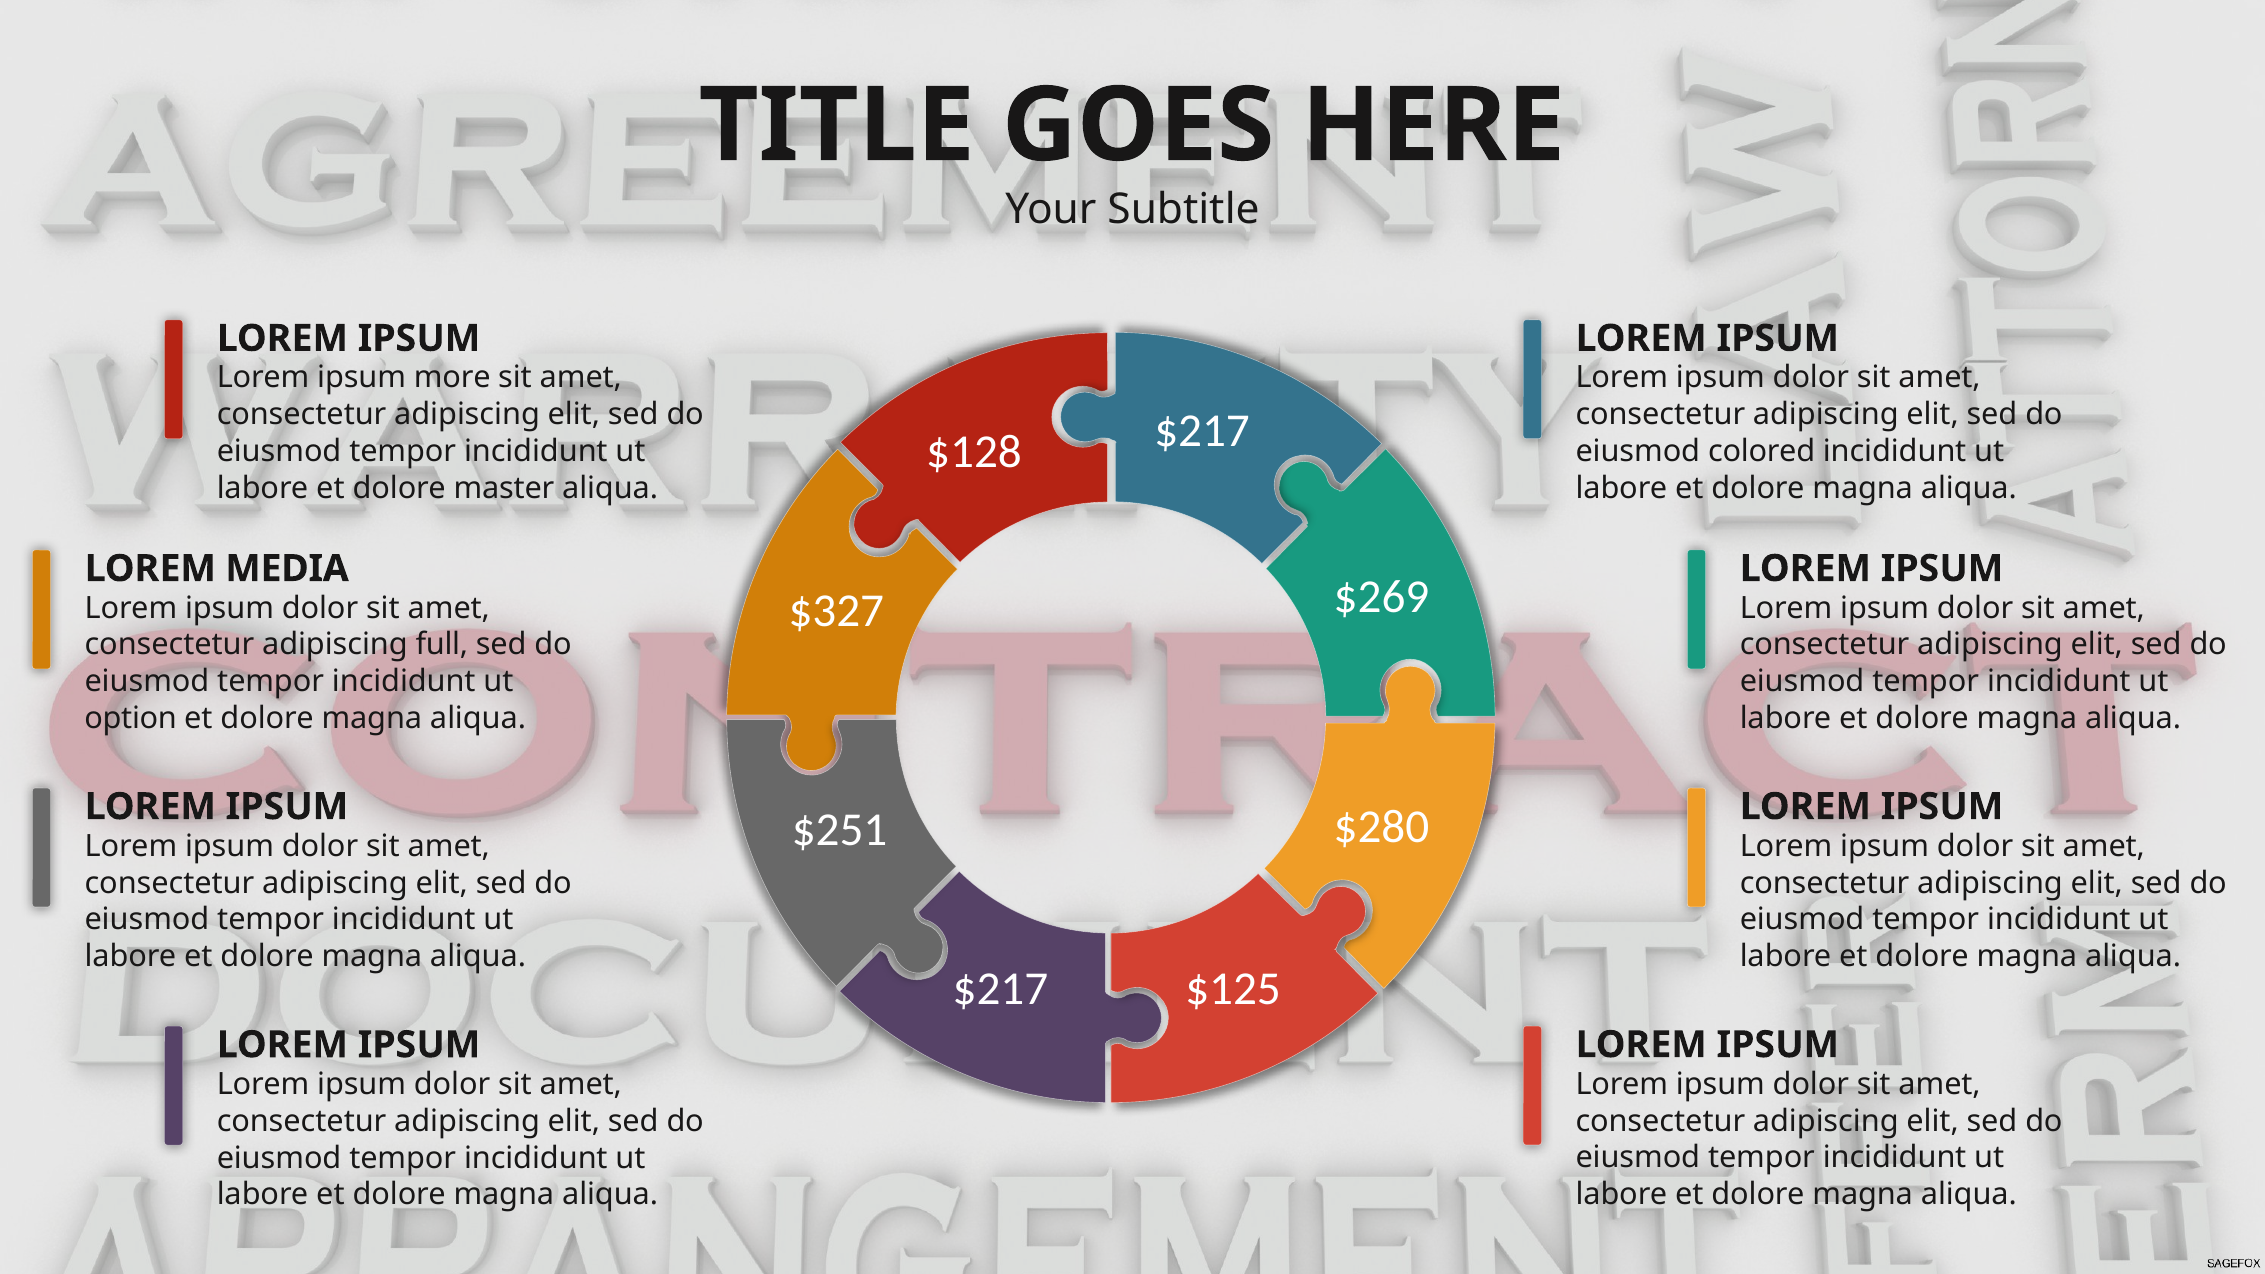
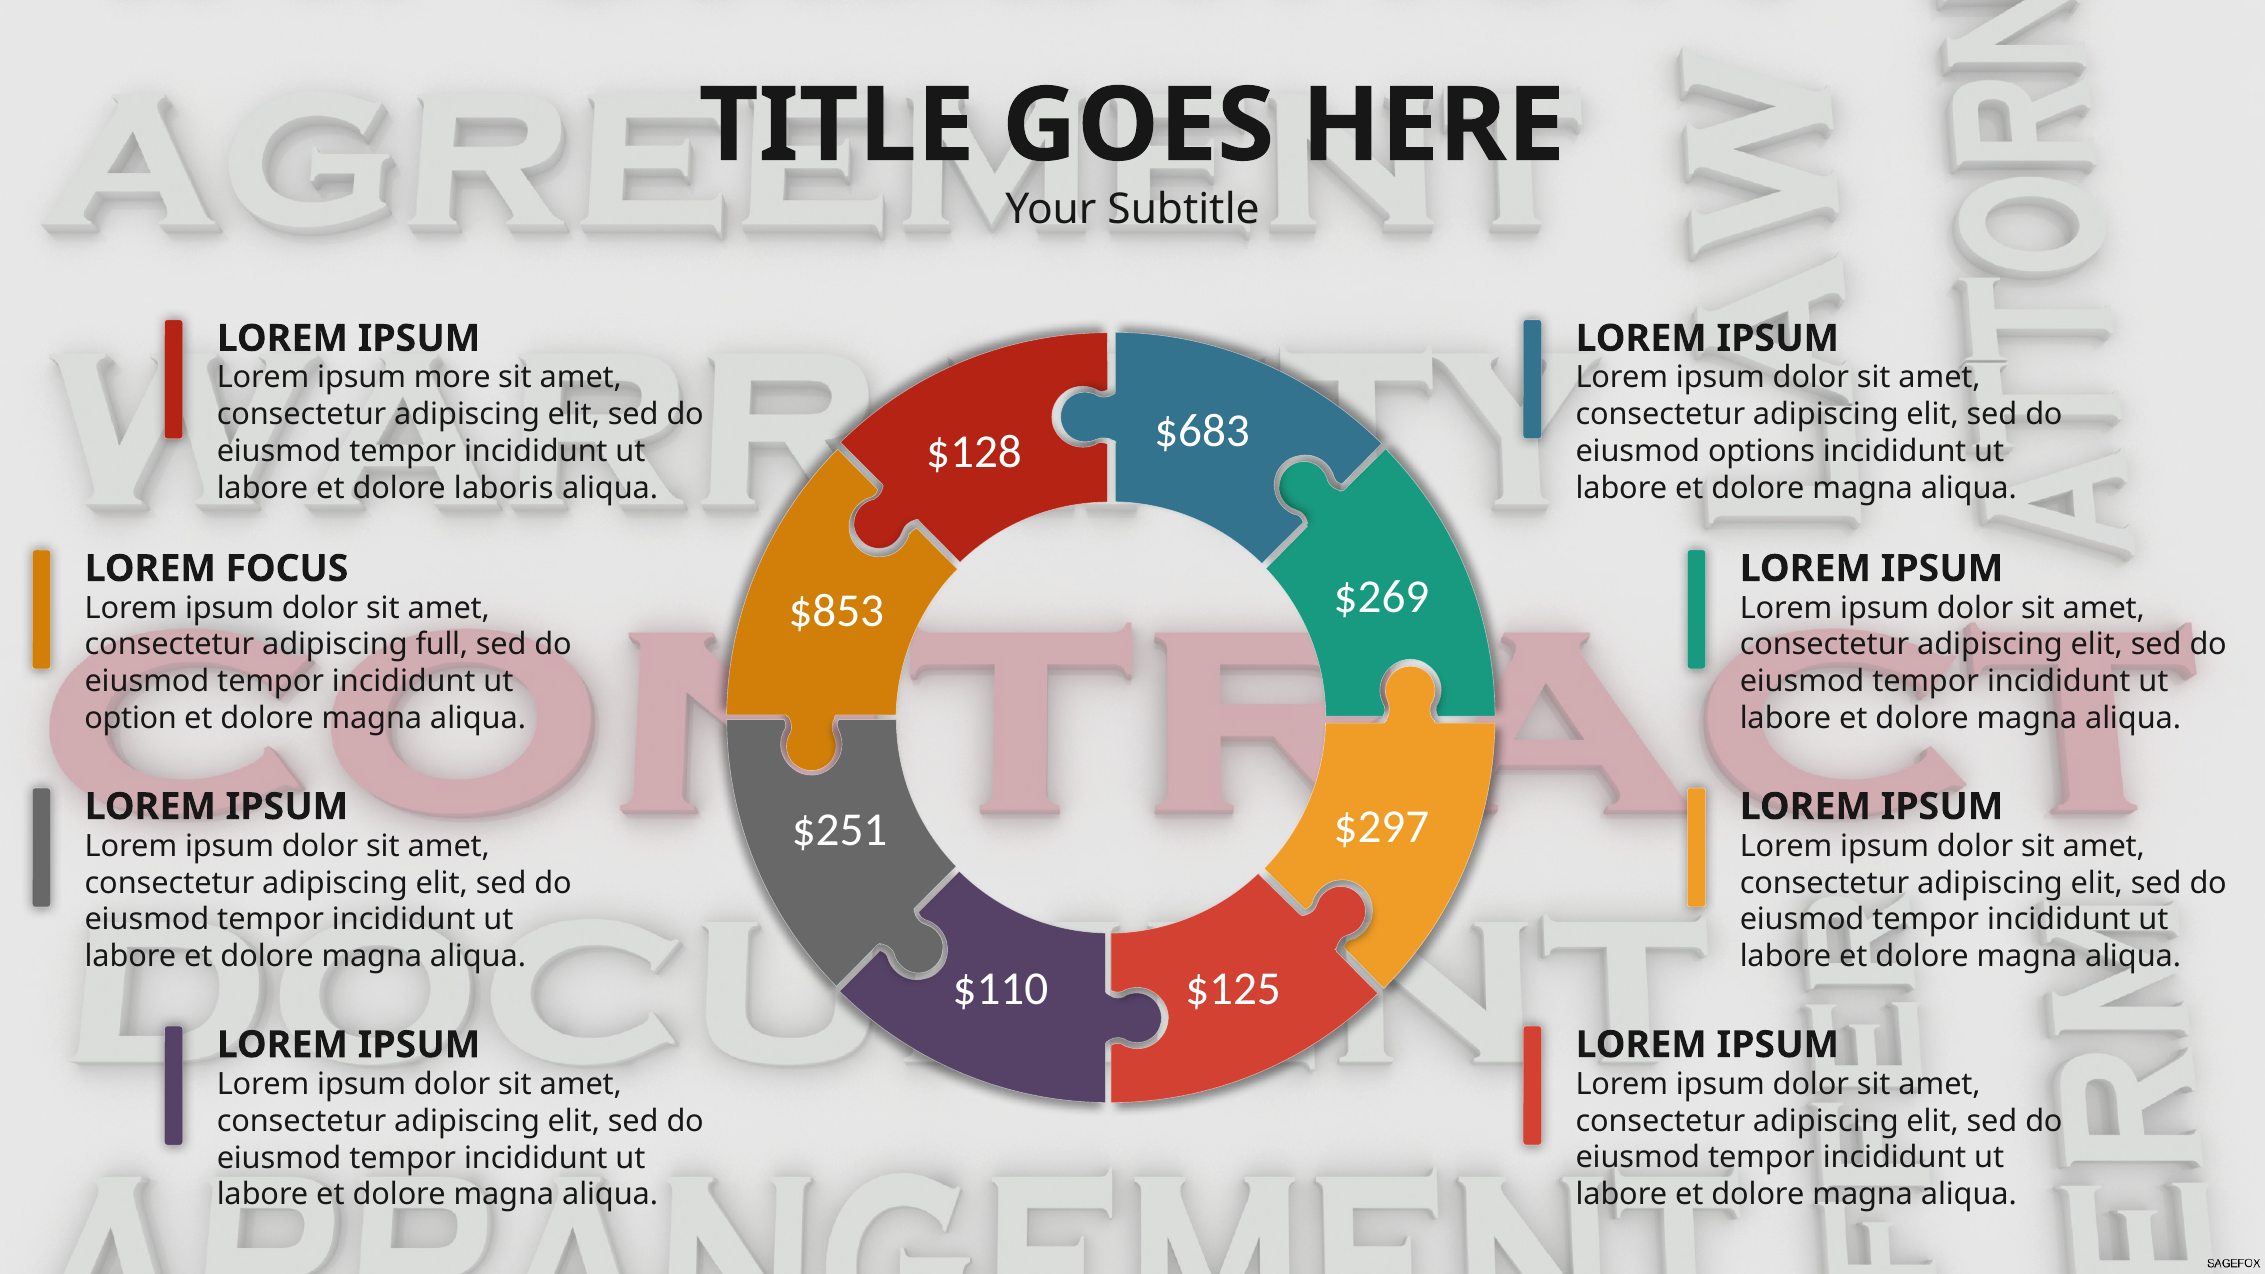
$217: $217 -> $683 (1202, 431)
colored: colored -> options (1762, 451)
master: master -> laboris (504, 488)
MEDIA: MEDIA -> FOCUS (287, 569)
$327: $327 -> $853 (836, 611)
$280: $280 -> $297 (1381, 827)
$217: $217 -> $110 (1000, 989)
